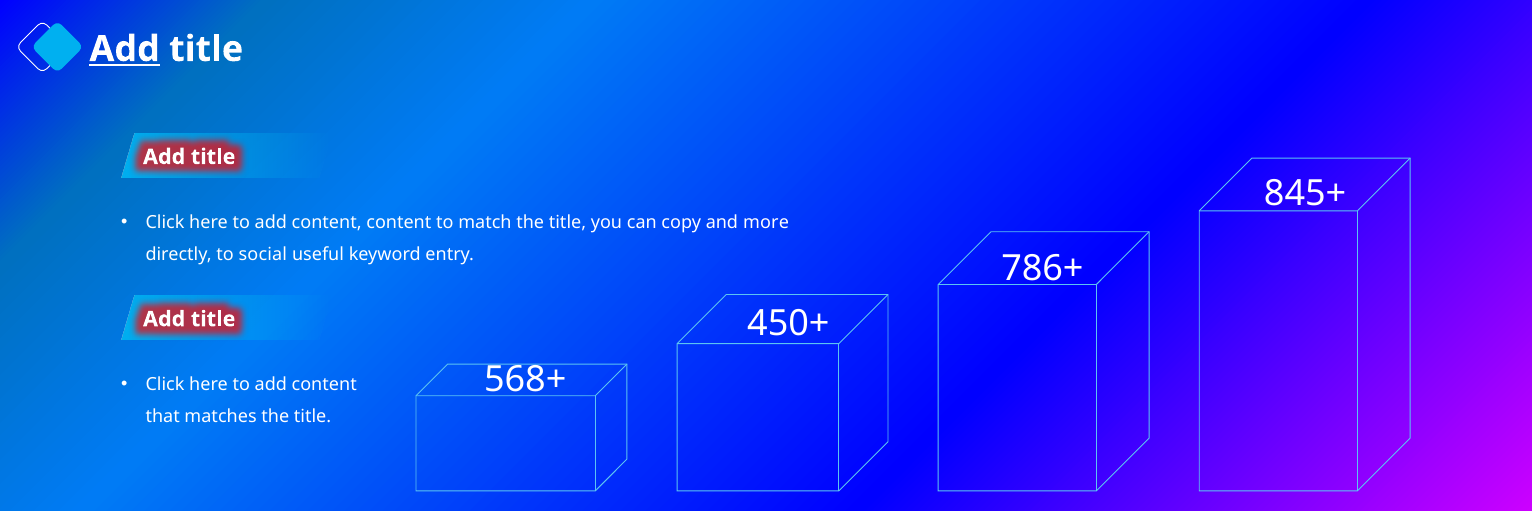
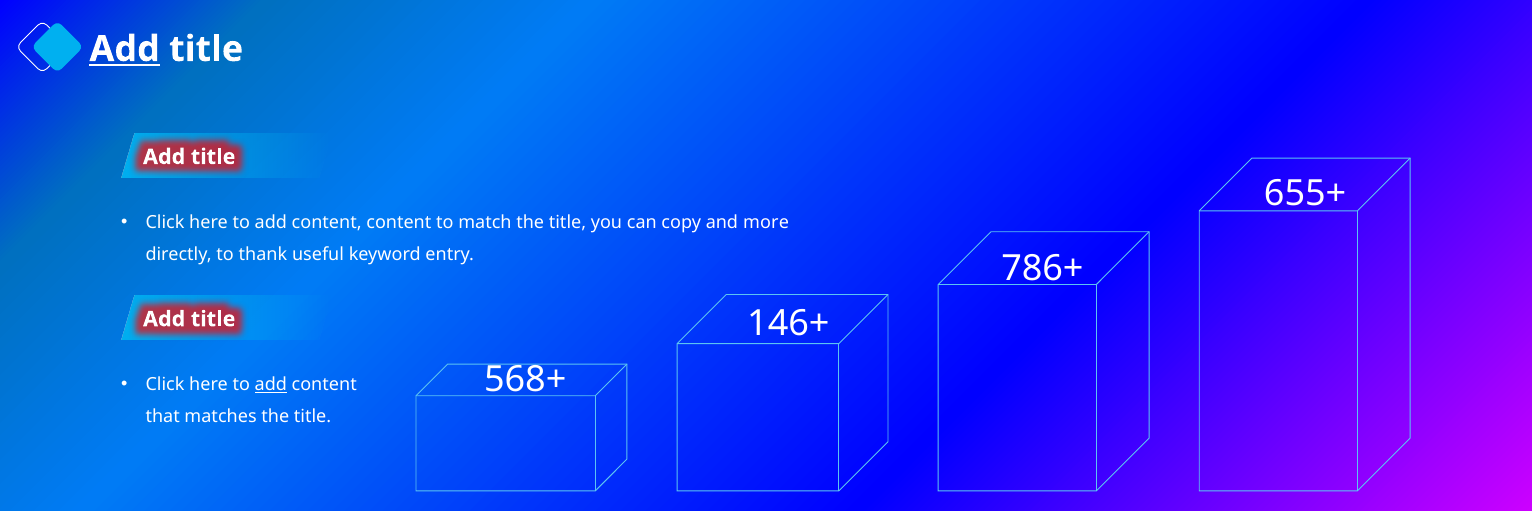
845+: 845+ -> 655+ (1305, 193)
social: social -> thank (263, 255)
450+: 450+ -> 146+ (788, 323)
add underline: none -> present (271, 384)
